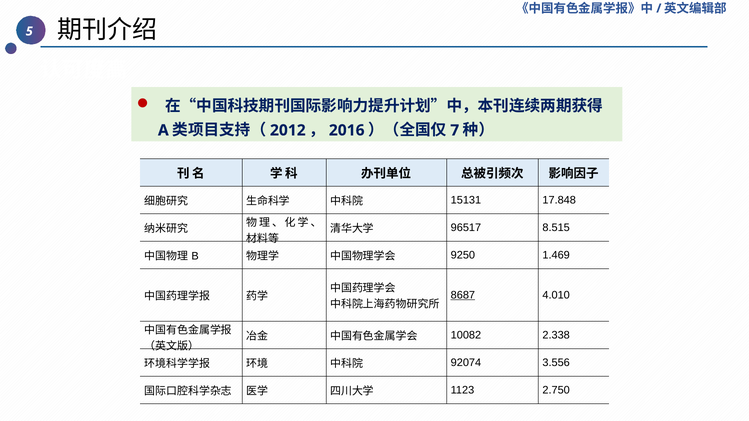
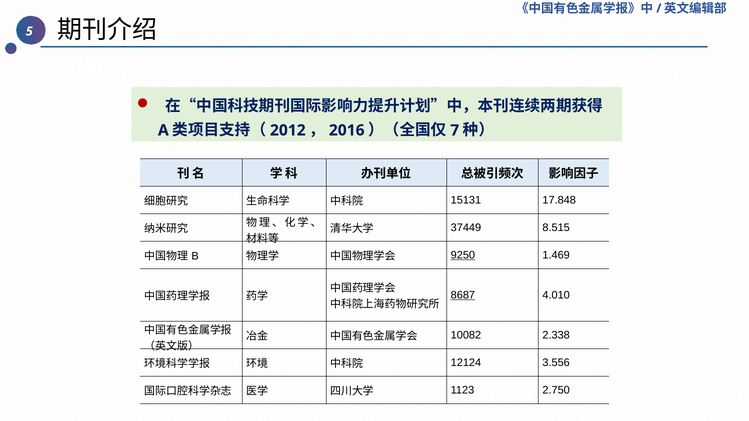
96517: 96517 -> 37449 (466, 228)
9250 underline: none -> present (463, 255)
92074: 92074 -> 12124 (466, 363)
